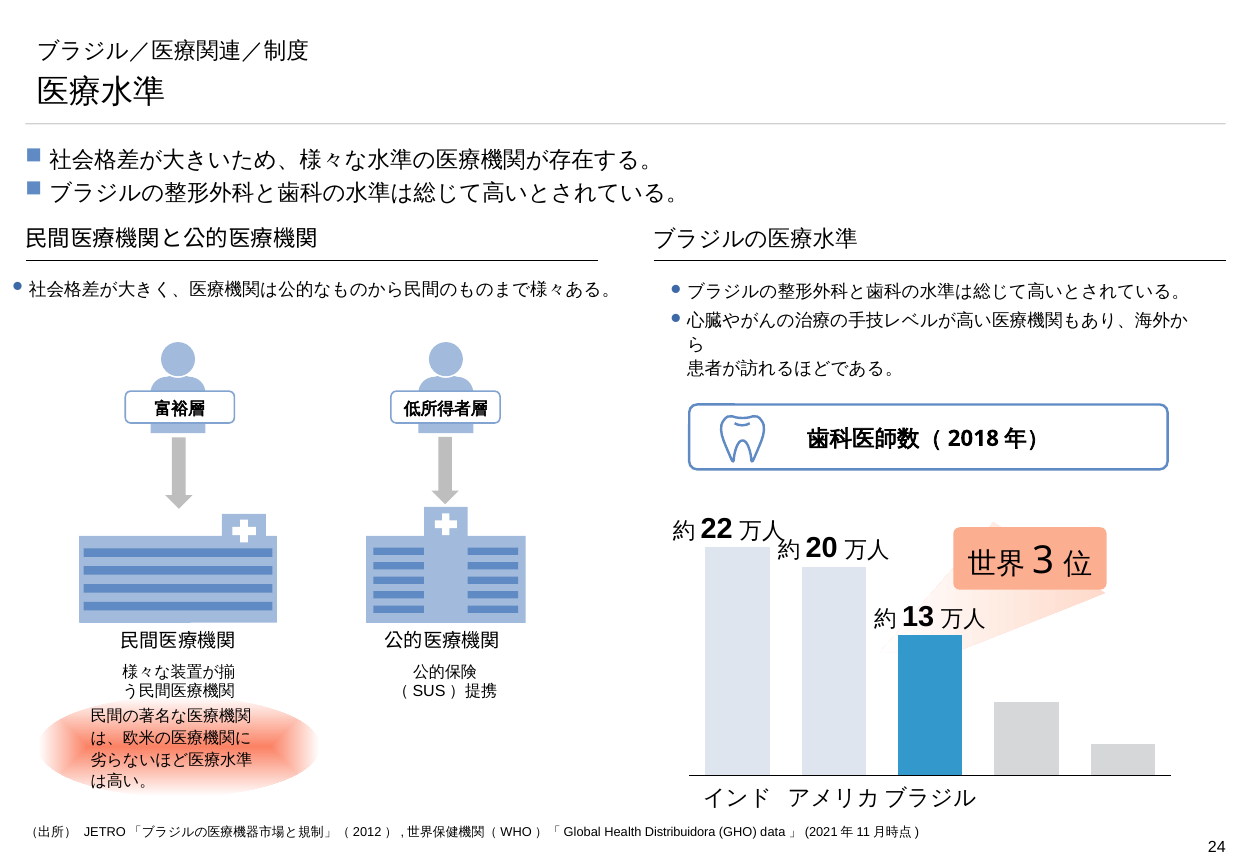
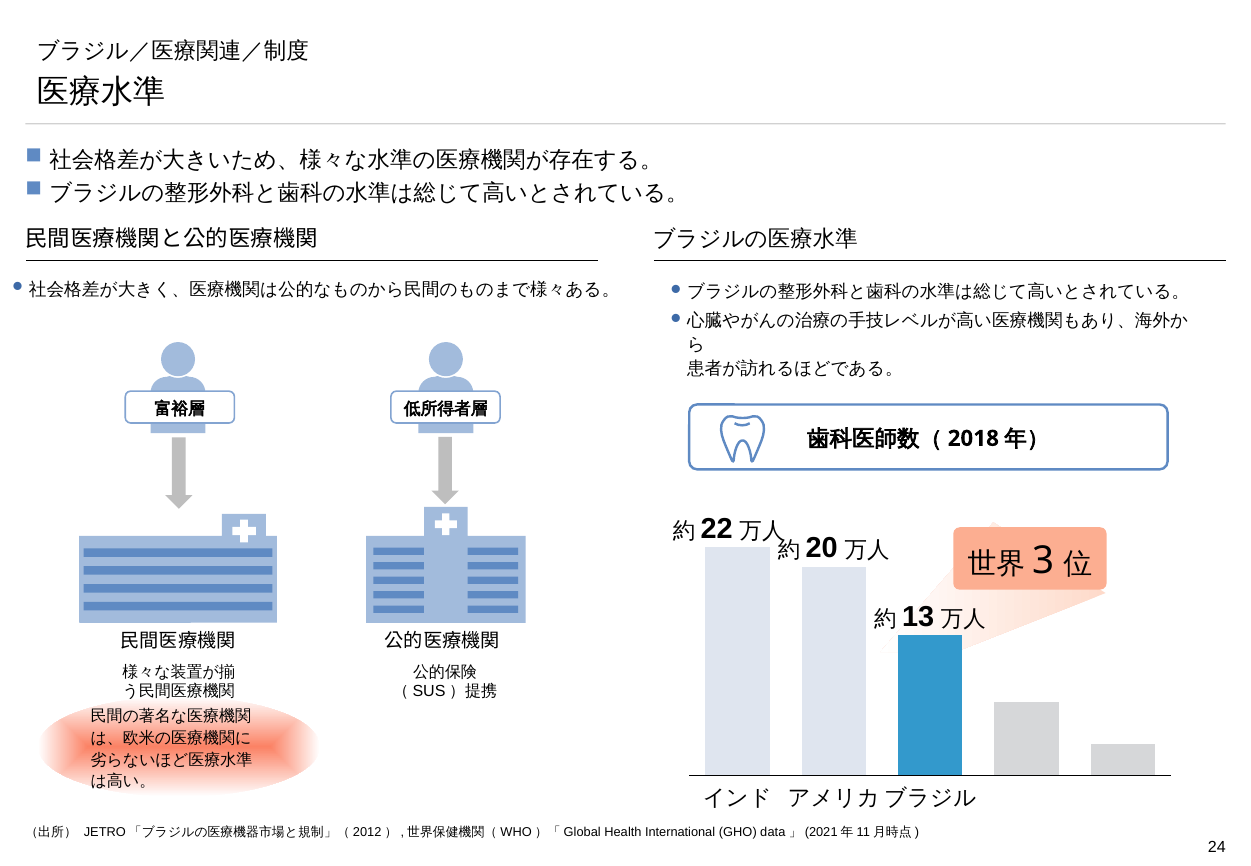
Distribuidora: Distribuidora -> International (680, 833)
